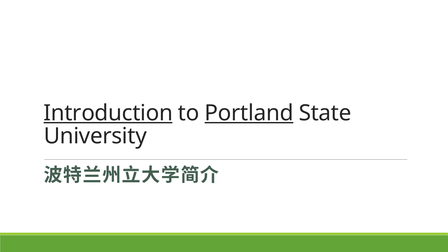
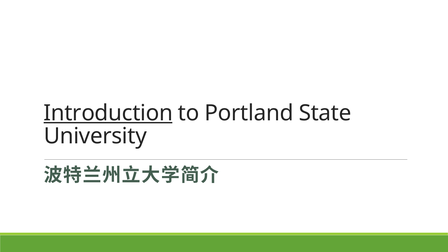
Portland underline: present -> none (249, 113)
